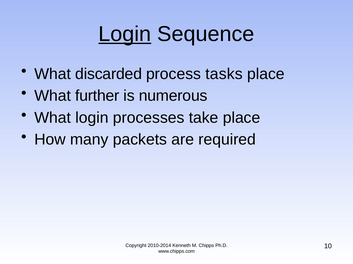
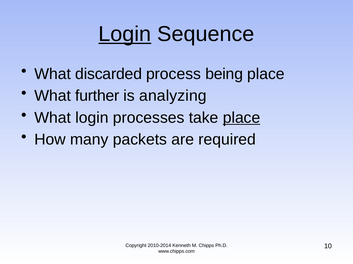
tasks: tasks -> being (224, 74)
numerous: numerous -> analyzing (173, 96)
place underline: none -> present (242, 118)
